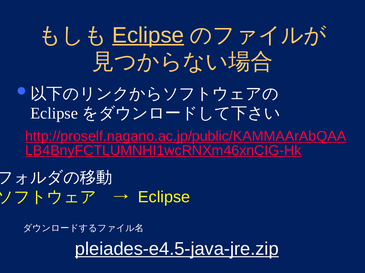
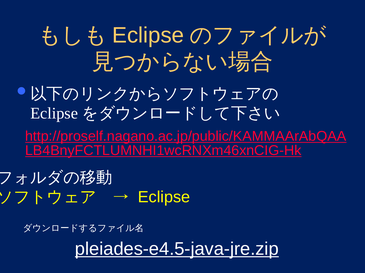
Eclipse underline: present -> none (148, 35)
